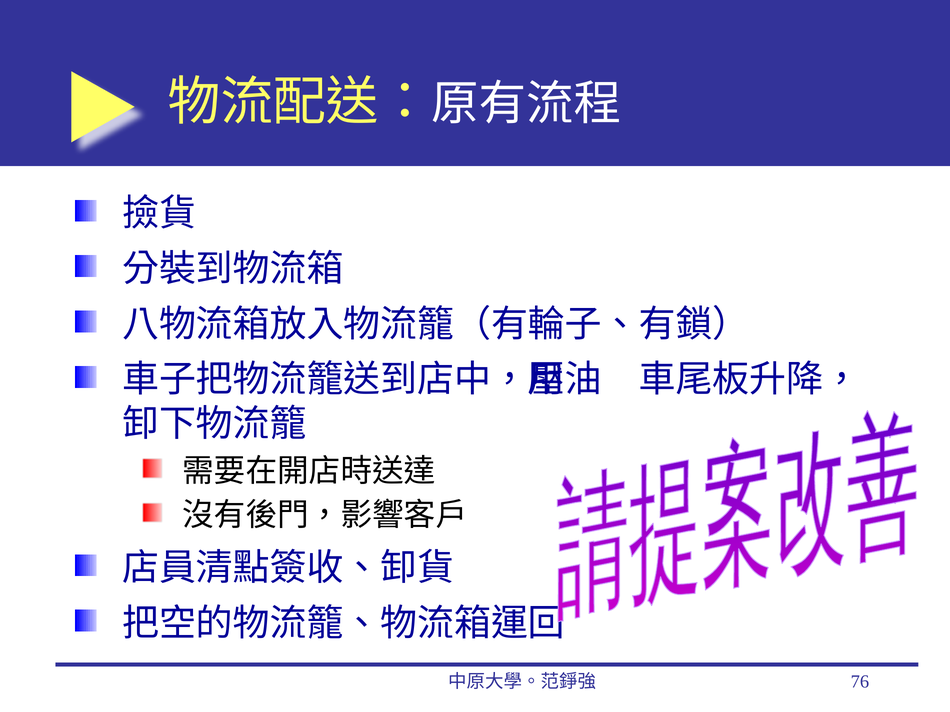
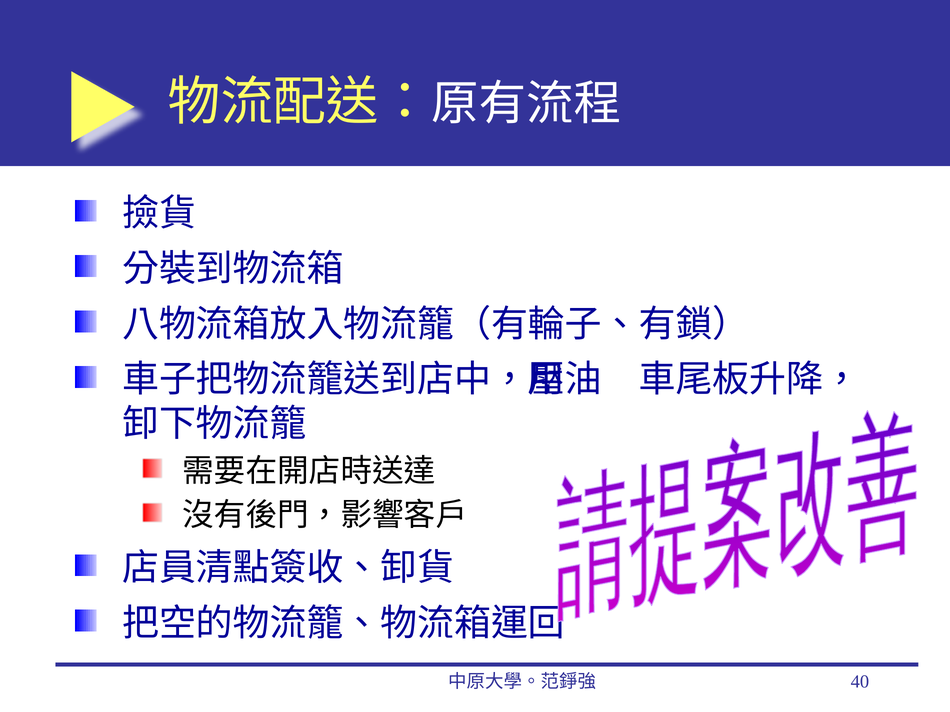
76: 76 -> 40 (860, 682)
